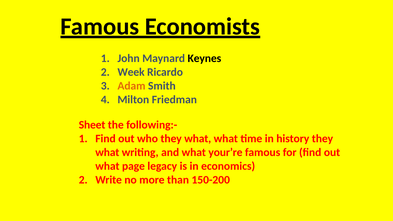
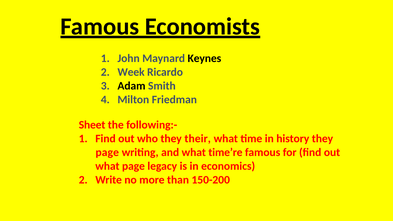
Adam colour: orange -> black (131, 86)
who they what: what -> their (198, 139)
what: what -> page (107, 152)
your’re: your’re -> time’re (225, 152)
